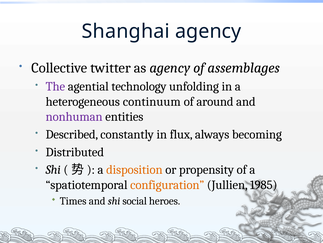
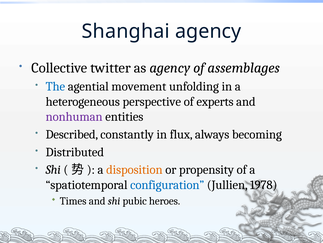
The colour: purple -> blue (55, 86)
technology: technology -> movement (139, 86)
continuum: continuum -> perspective (152, 101)
around: around -> experts (215, 101)
configuration colour: orange -> blue (167, 184)
1985: 1985 -> 1978 (264, 184)
social: social -> pubic (135, 200)
